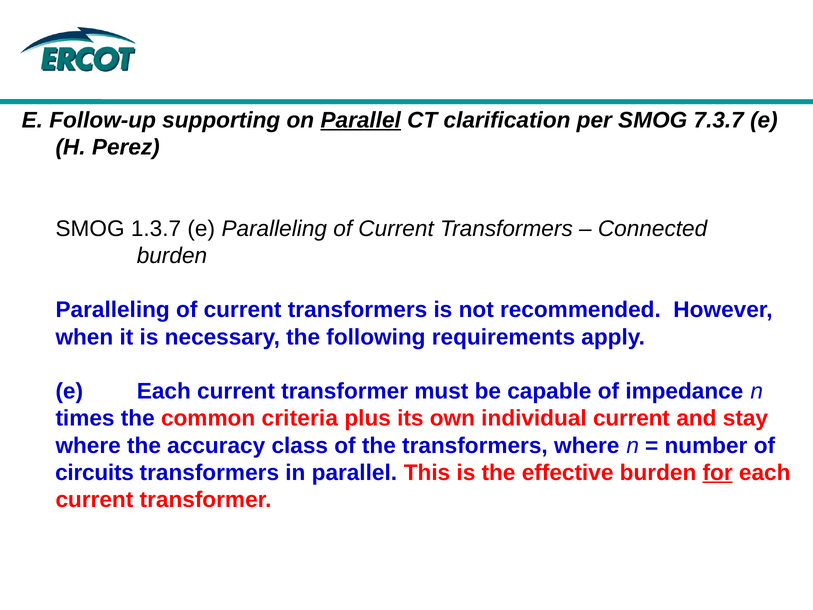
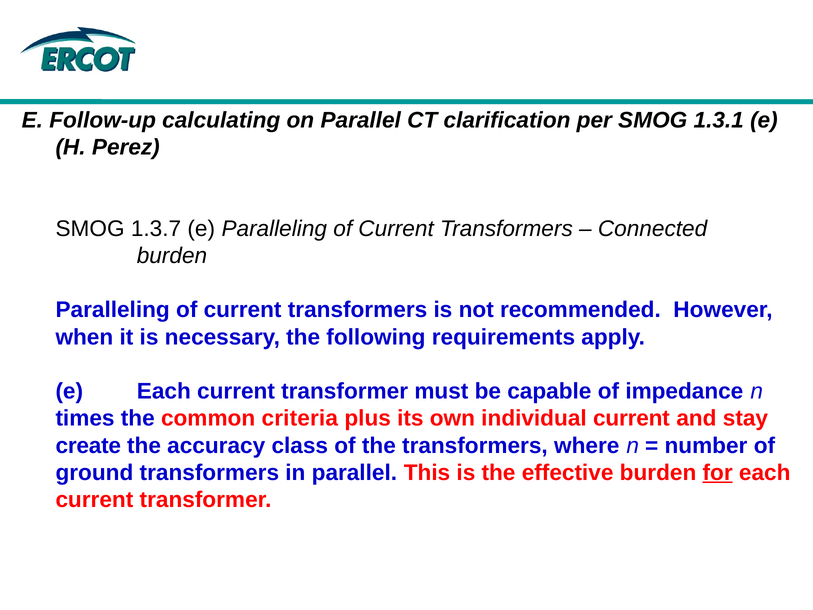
supporting: supporting -> calculating (221, 120)
Parallel underline: present -> none (361, 120)
7.3.7: 7.3.7 -> 1.3.1 (719, 120)
where: where -> create (88, 445)
circuits: circuits -> ground (94, 472)
